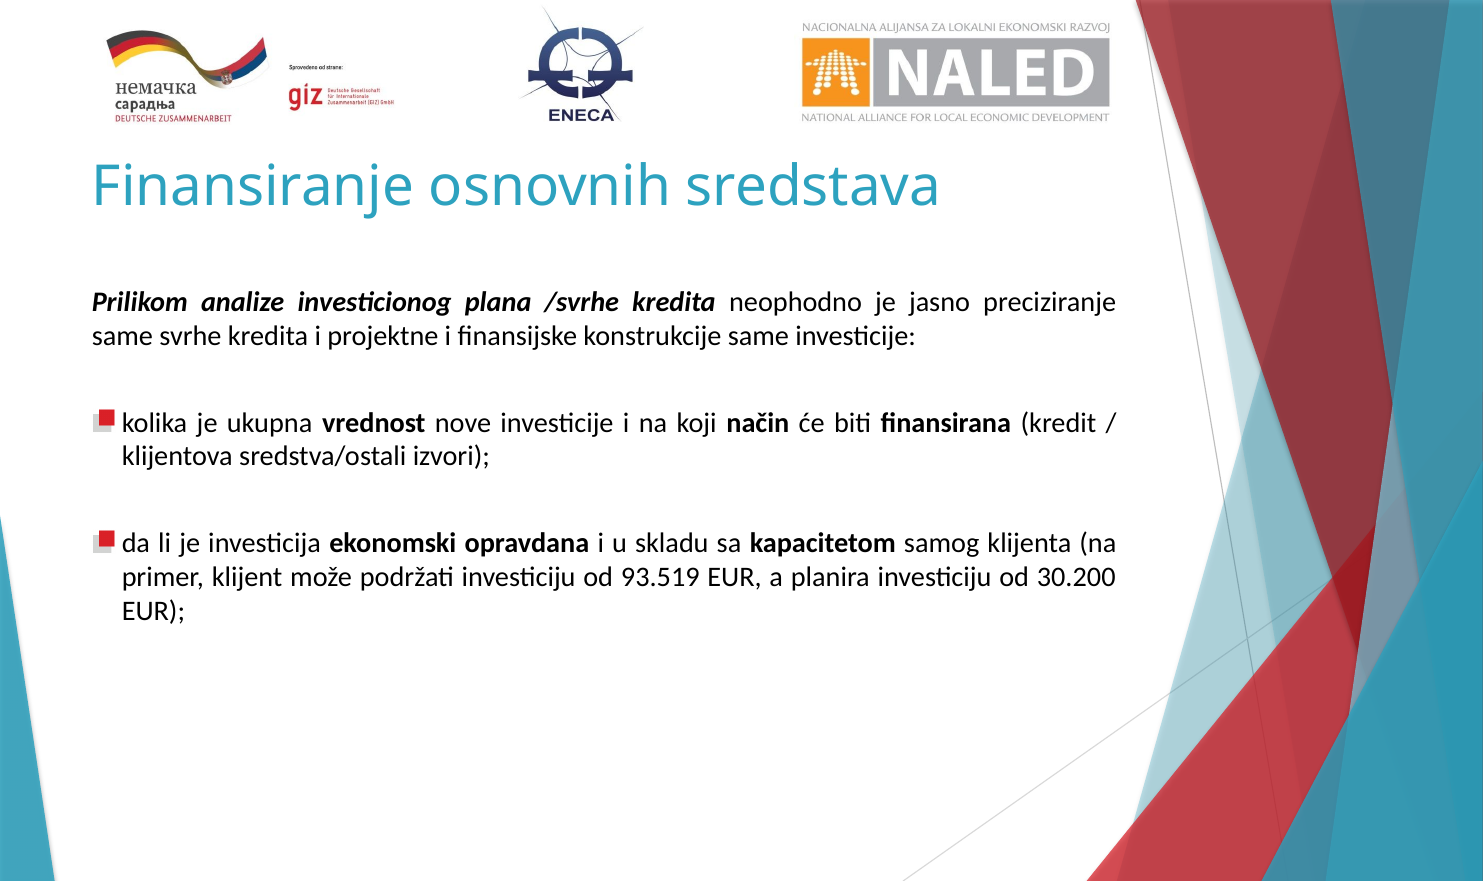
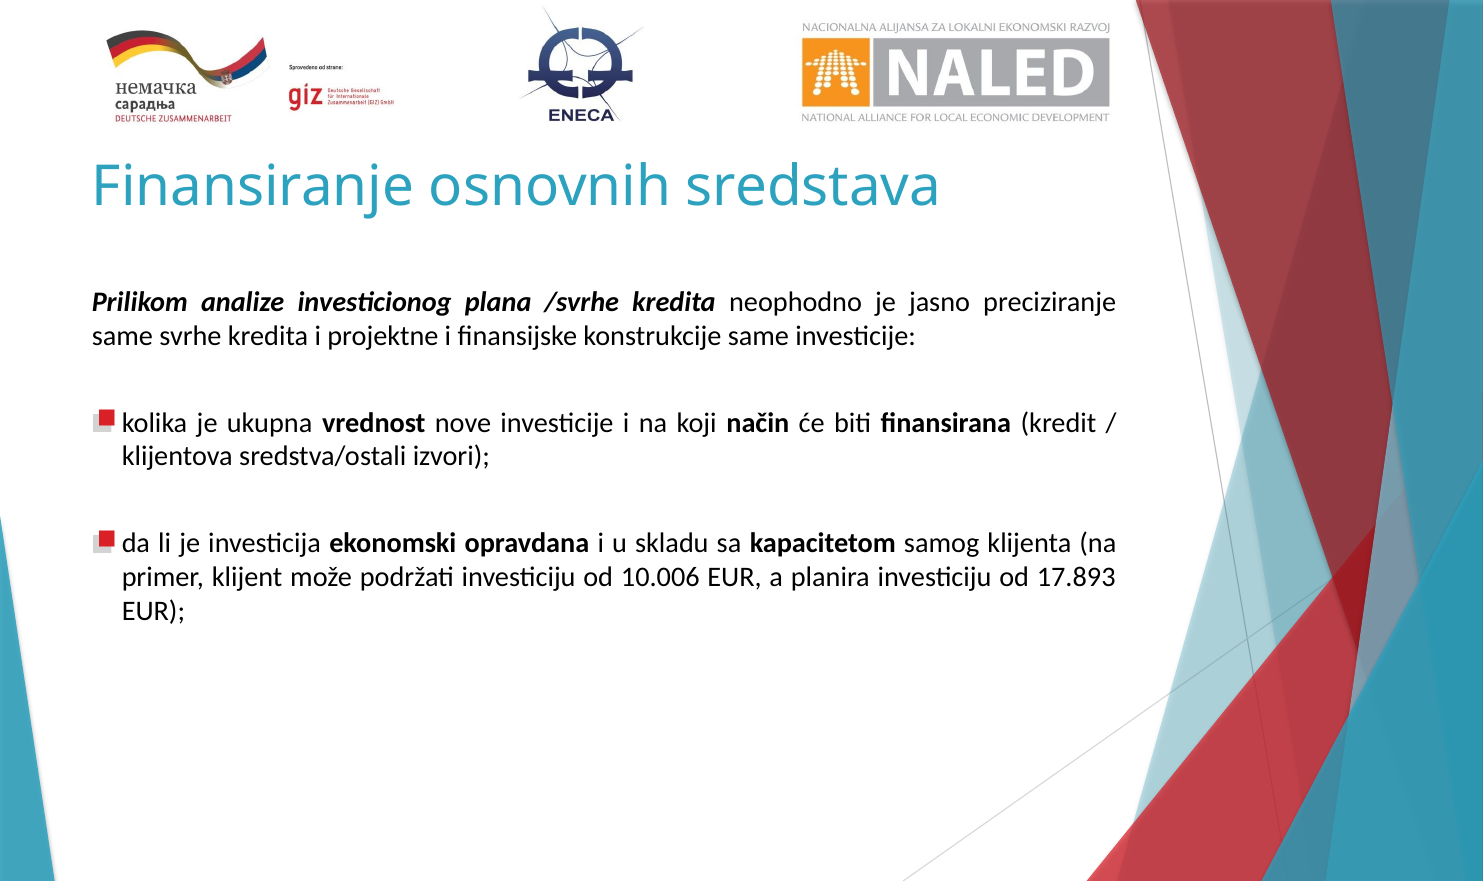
93.519: 93.519 -> 10.006 (660, 578)
30.200: 30.200 -> 17.893 (1076, 578)
